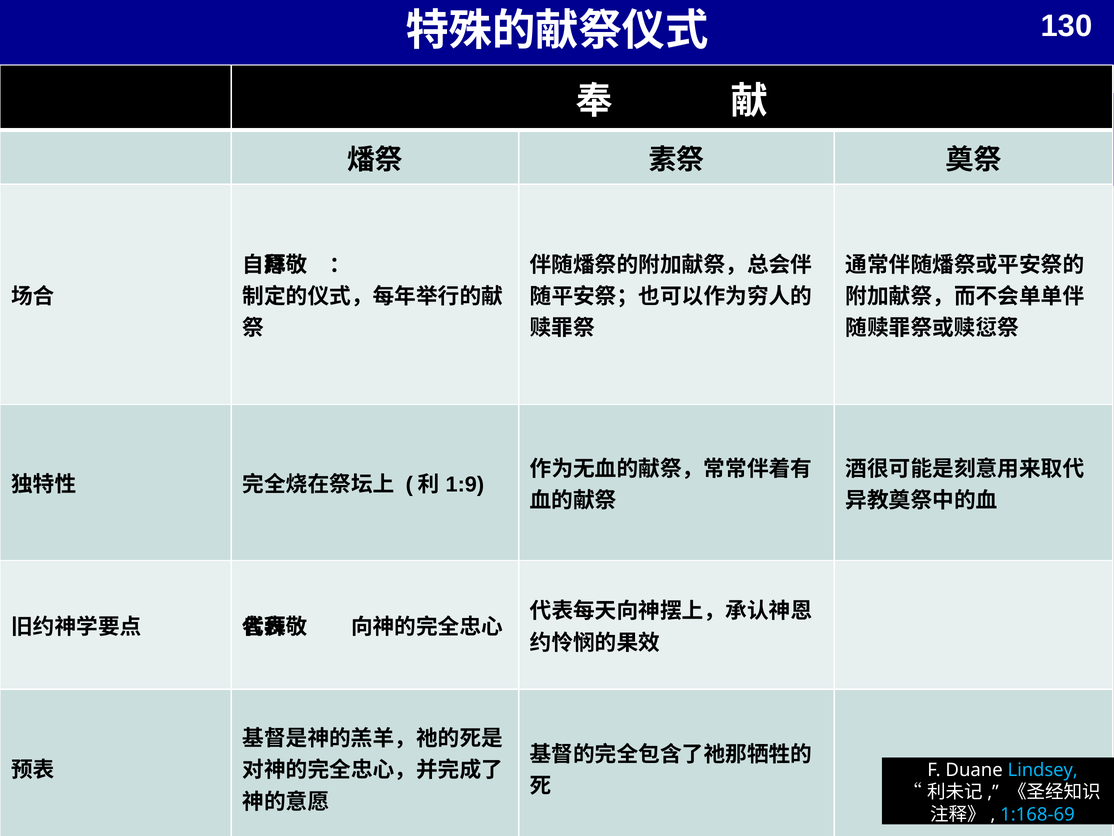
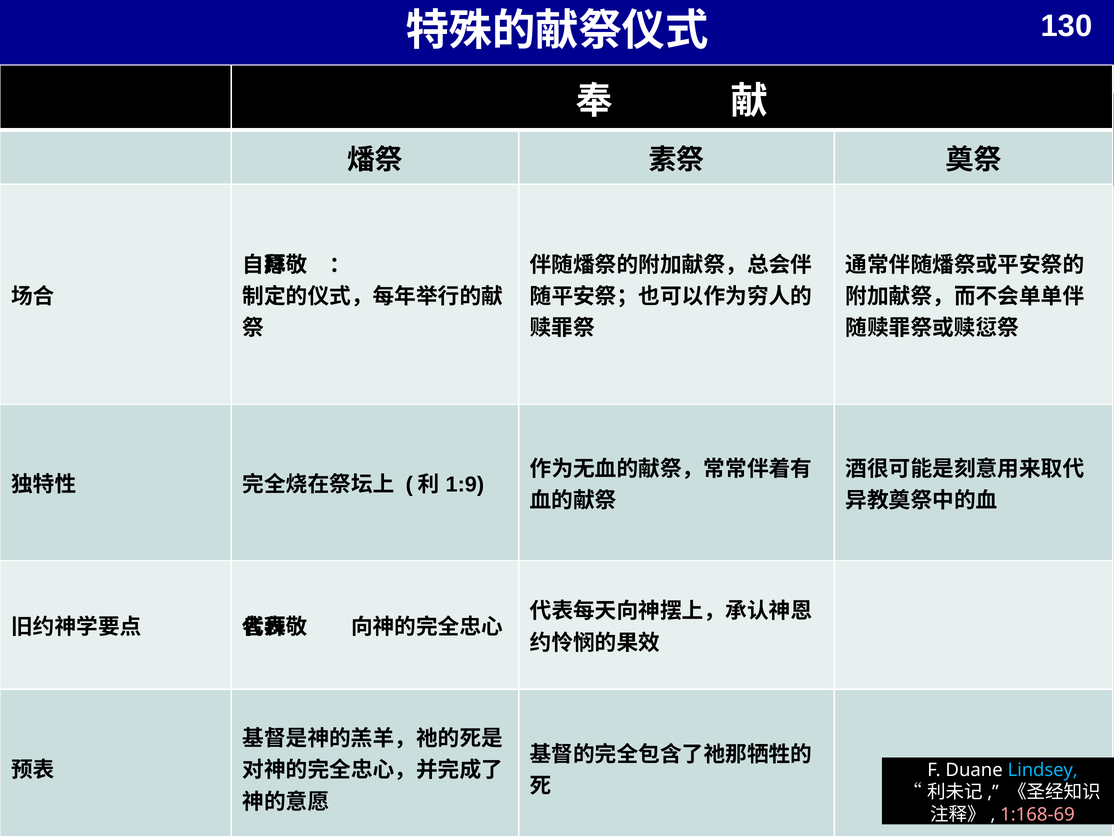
1:168-69 colour: light blue -> pink (1037, 814)
